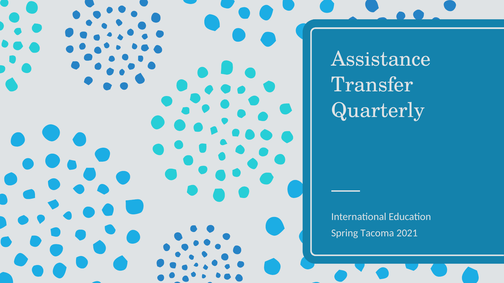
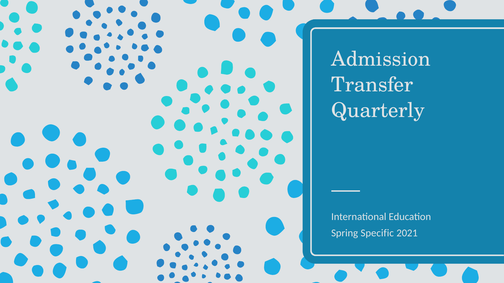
Assistance: Assistance -> Admission (381, 59)
Tacoma: Tacoma -> Specific (377, 234)
